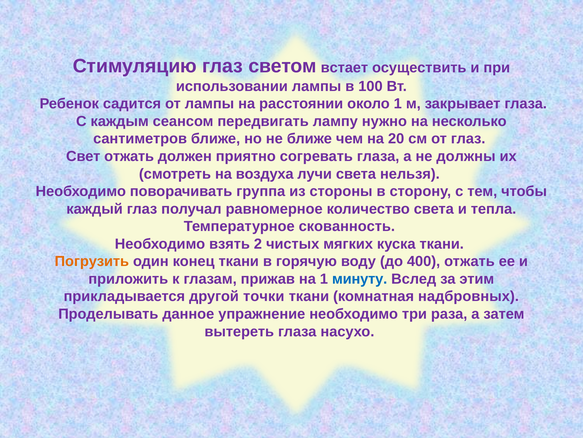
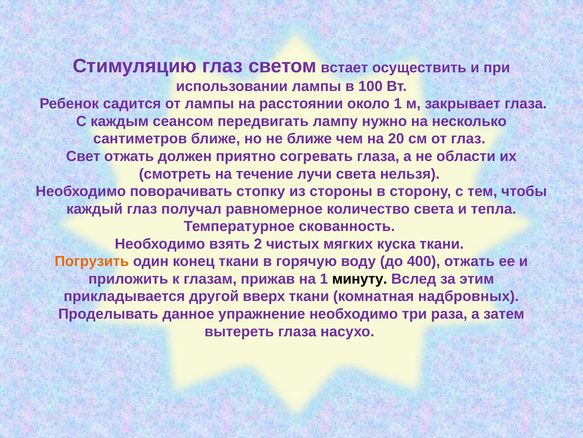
должны: должны -> области (466, 156)
воздуха: воздуха -> течение (265, 174)
группа: группа -> стопку (261, 191)
минуту colour: blue -> black (360, 278)
точки: точки -> вверх (264, 296)
